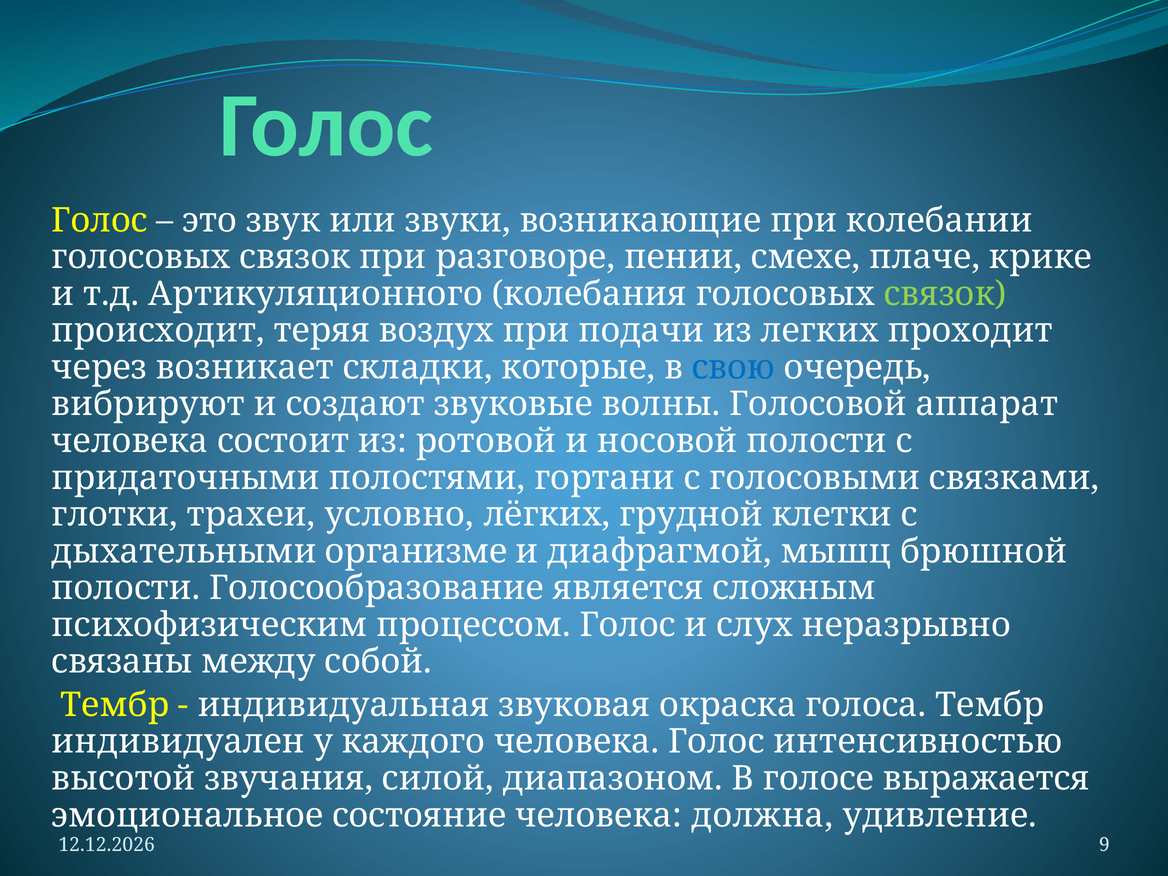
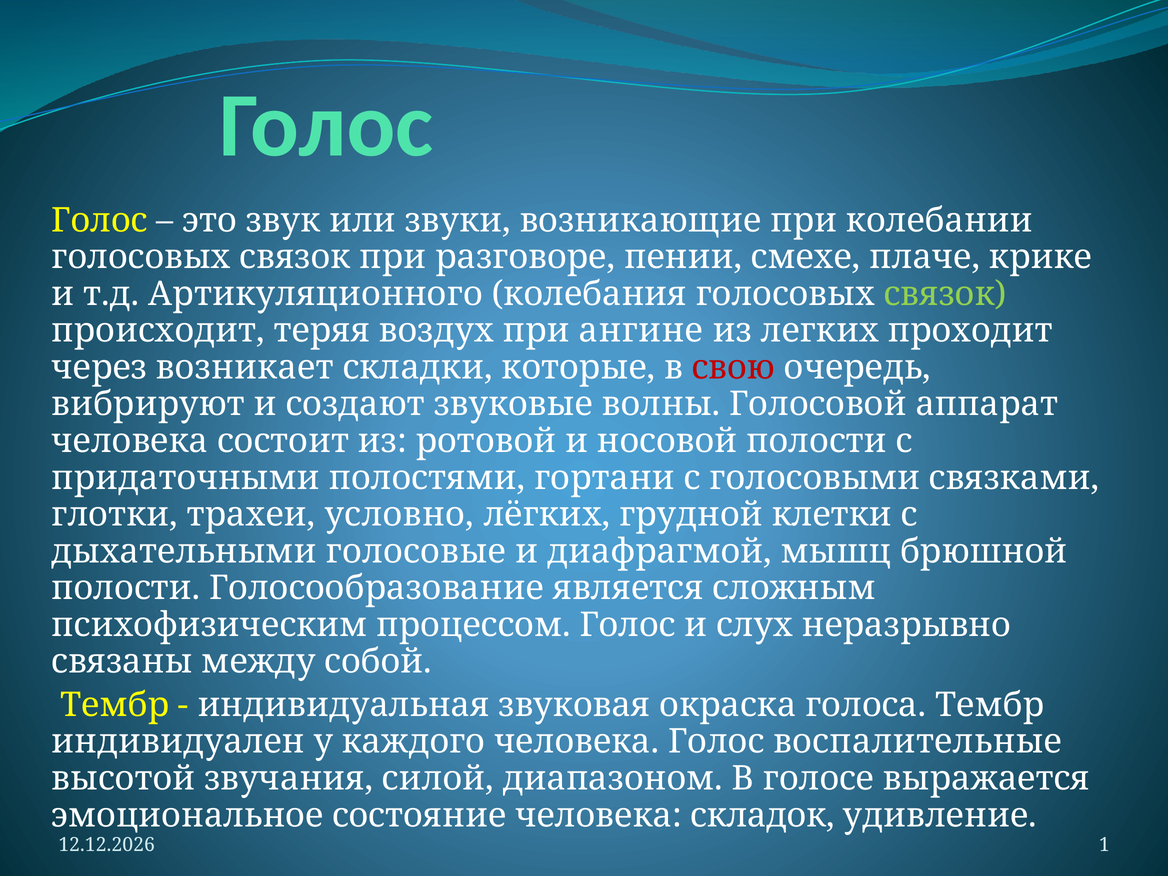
подачи: подачи -> ангине (641, 331)
свою colour: blue -> red (733, 367)
организме: организме -> голосовые (416, 551)
интенсивностью: интенсивностью -> воспалительные (918, 742)
должна: должна -> складок (763, 815)
9: 9 -> 1 (1104, 845)
